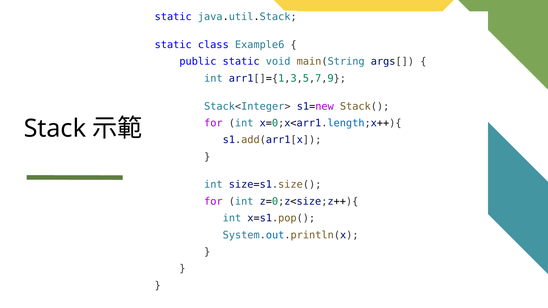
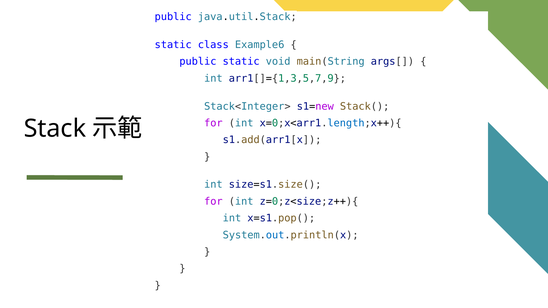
static: static -> public (173, 17)
